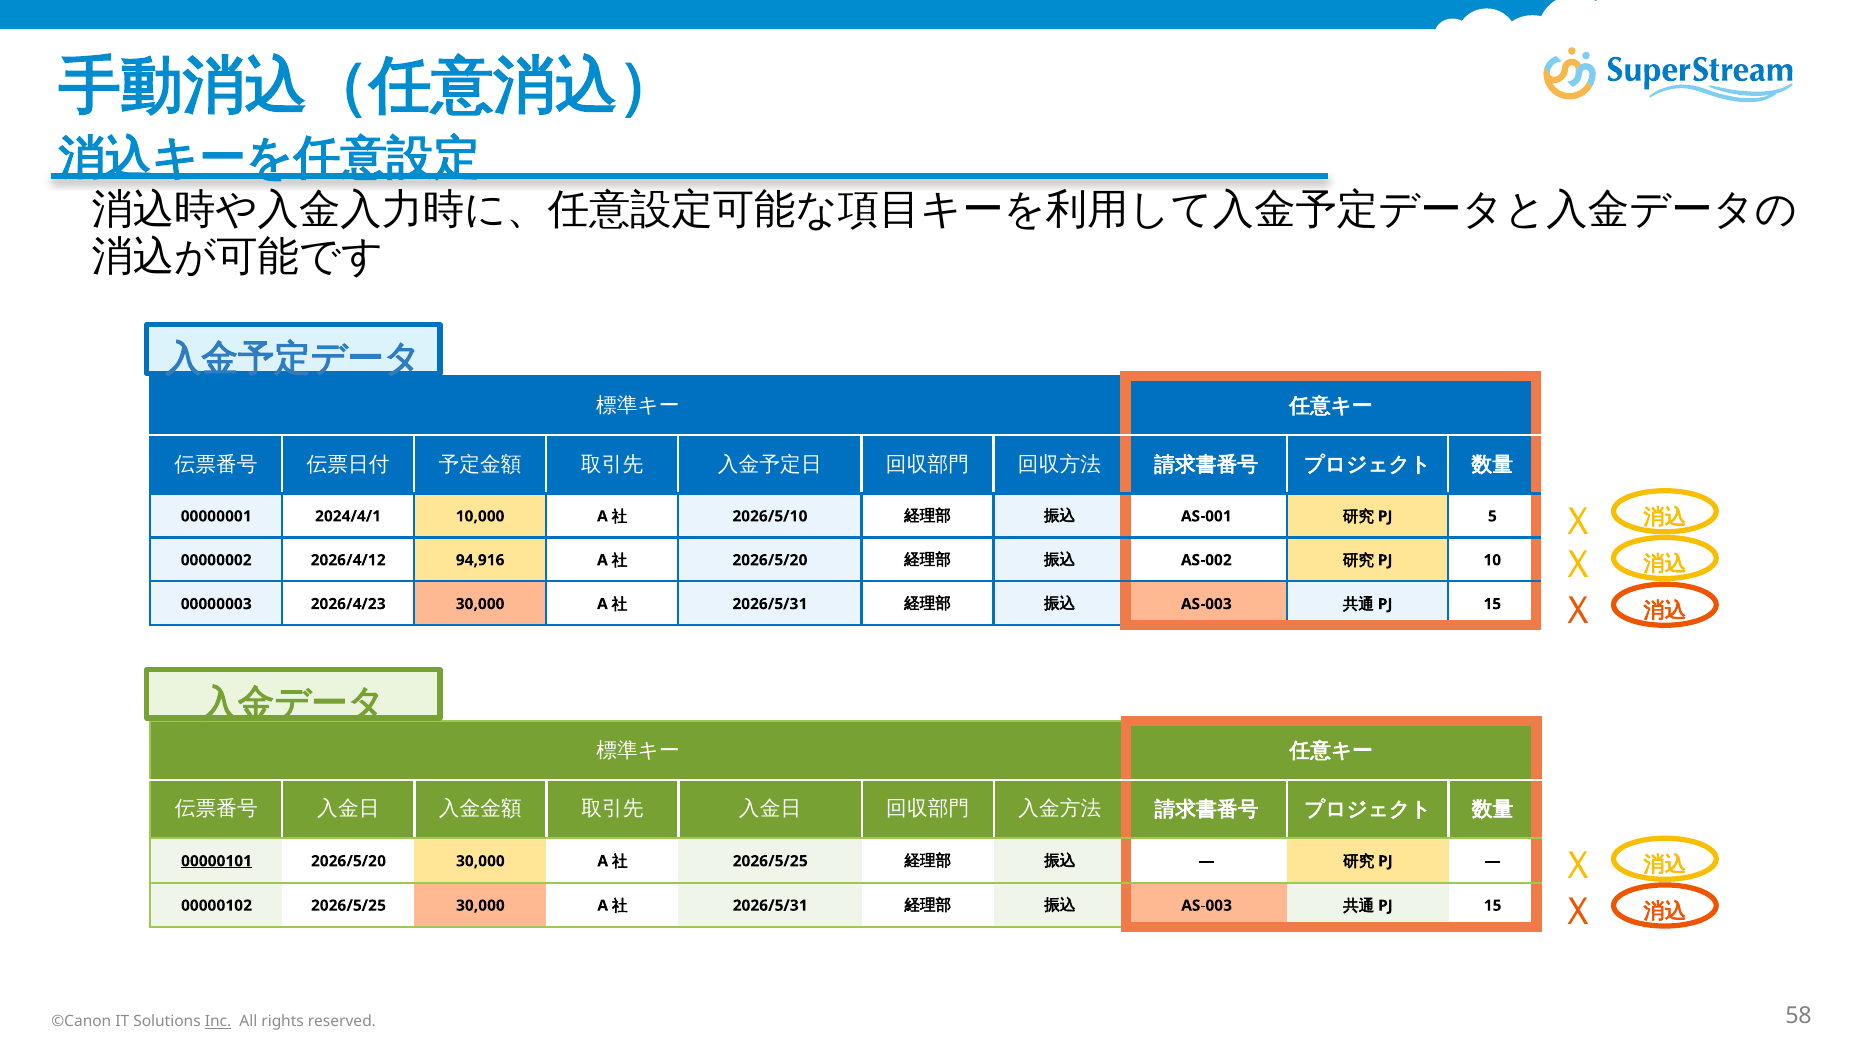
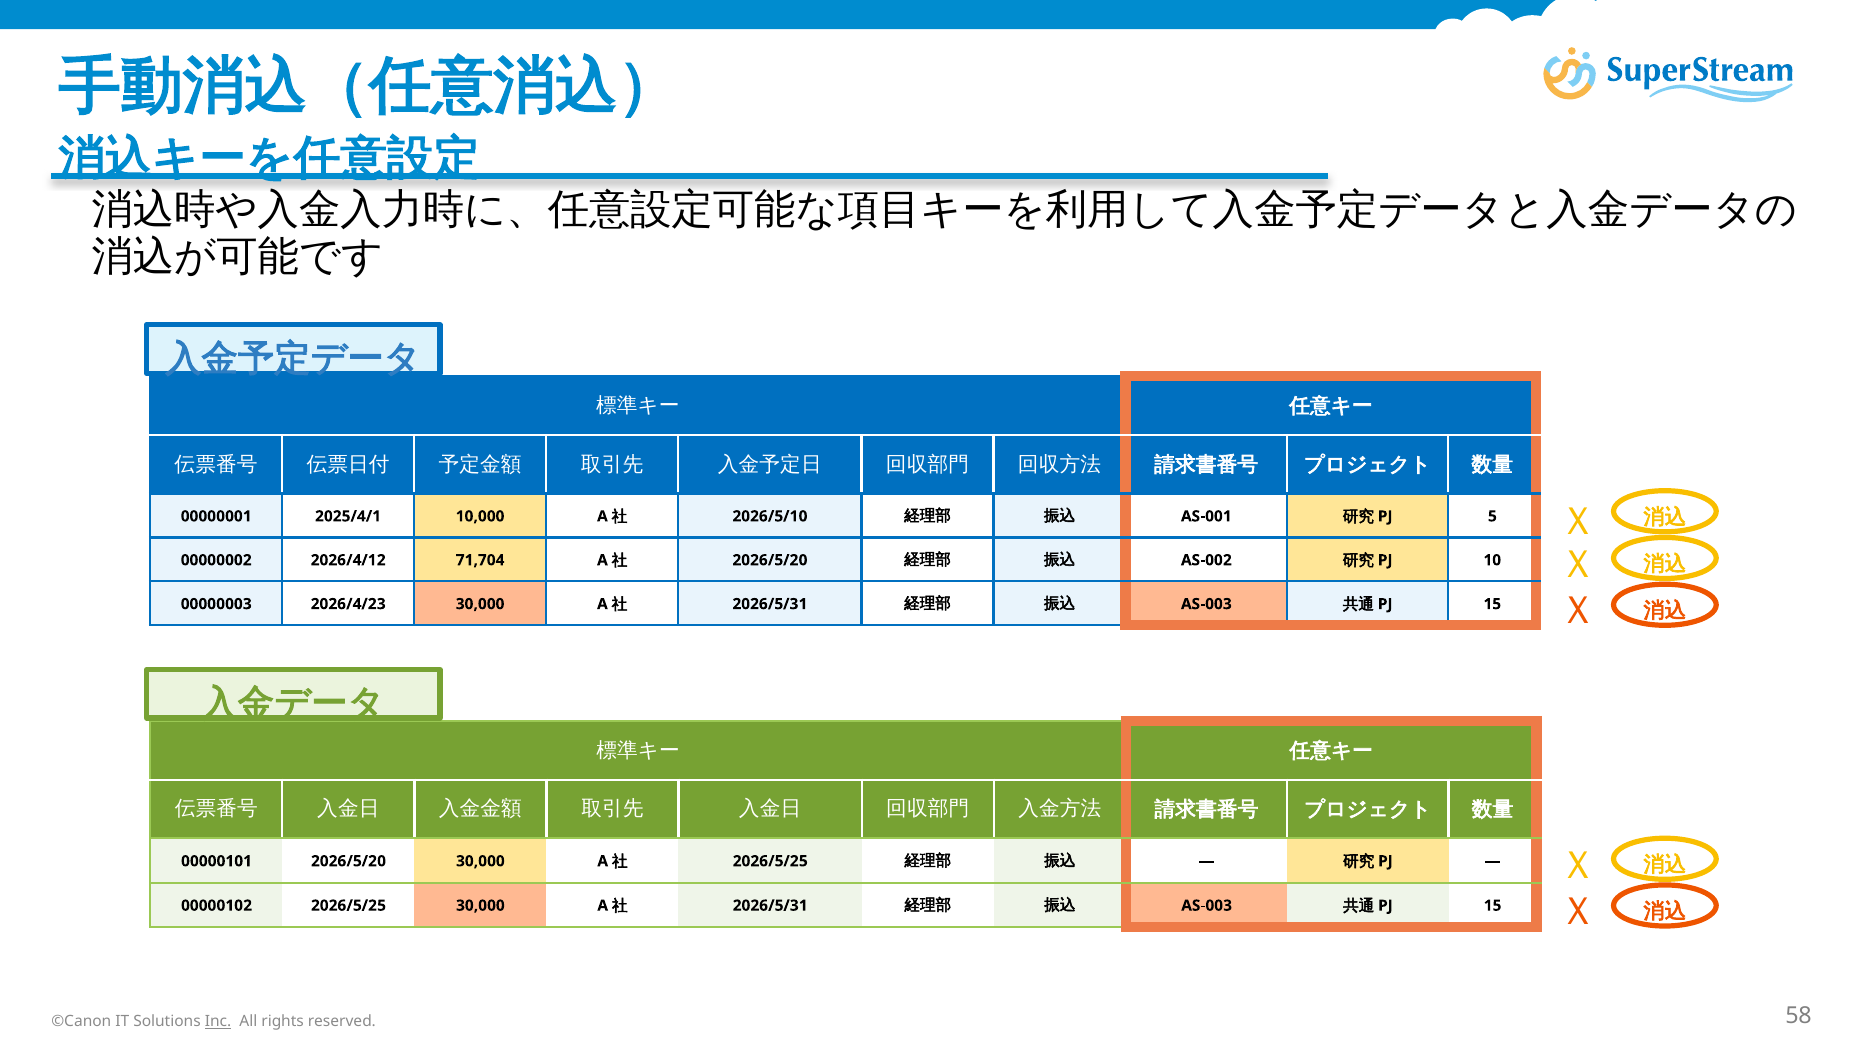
2024/4/1: 2024/4/1 -> 2025/4/1 (348, 516)
94,916: 94,916 -> 71,704 (480, 560)
00000101 underline: present -> none (217, 861)
